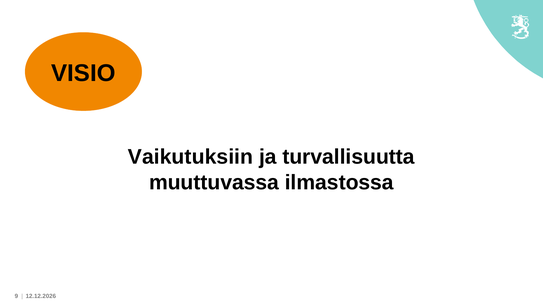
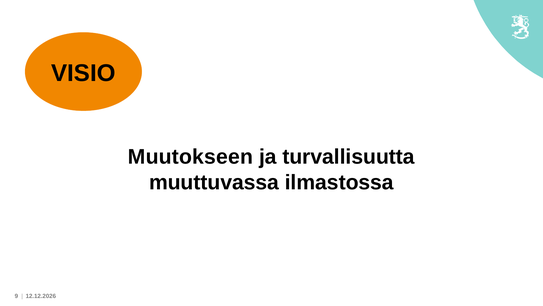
Vaikutuksiin: Vaikutuksiin -> Muutokseen (190, 157)
